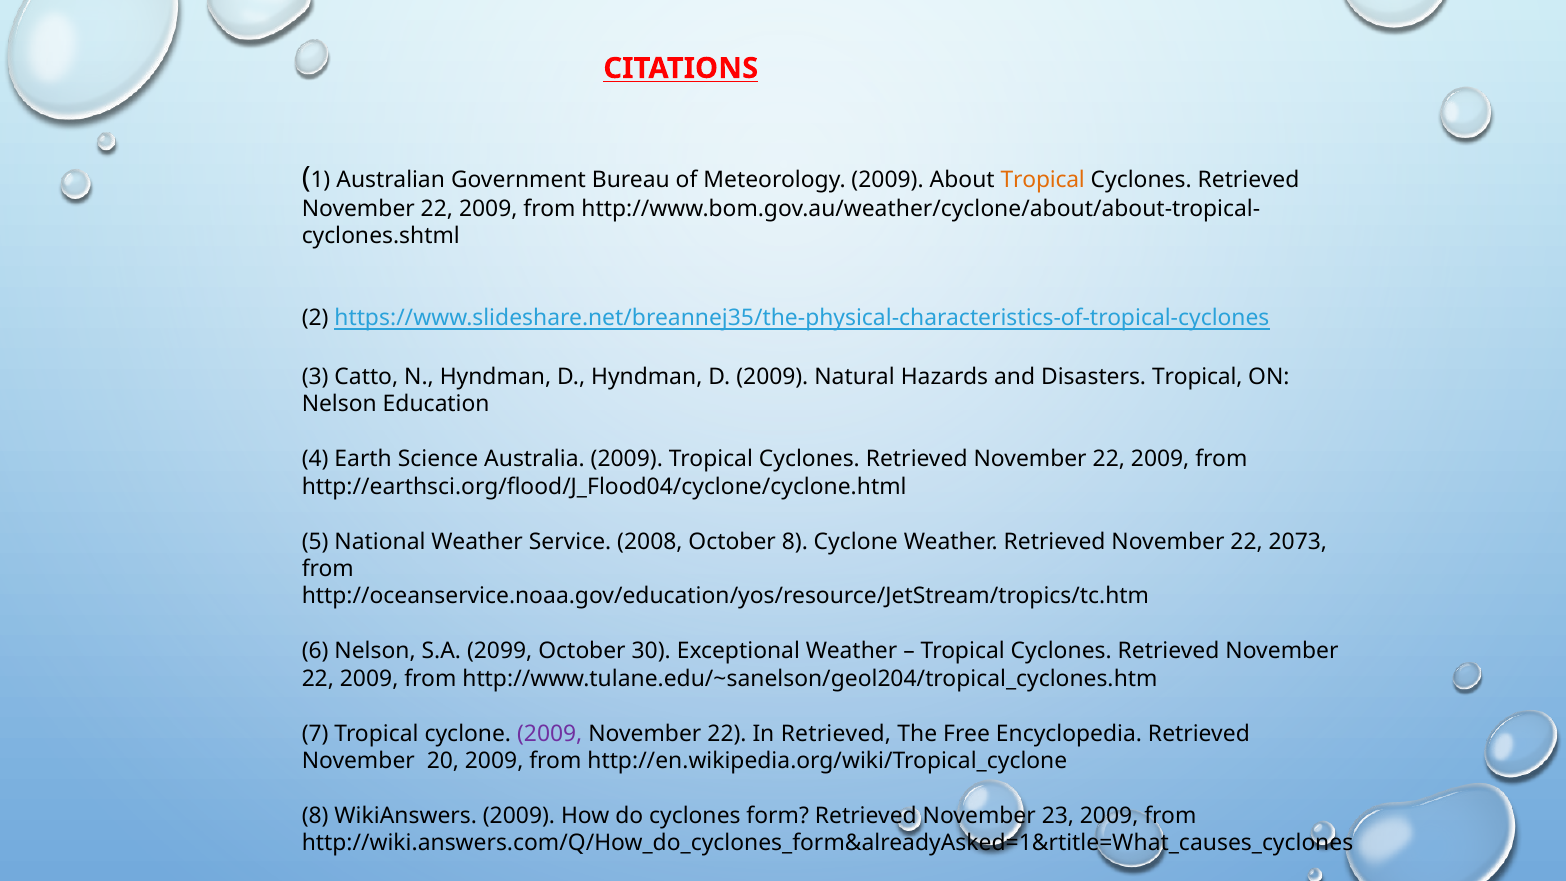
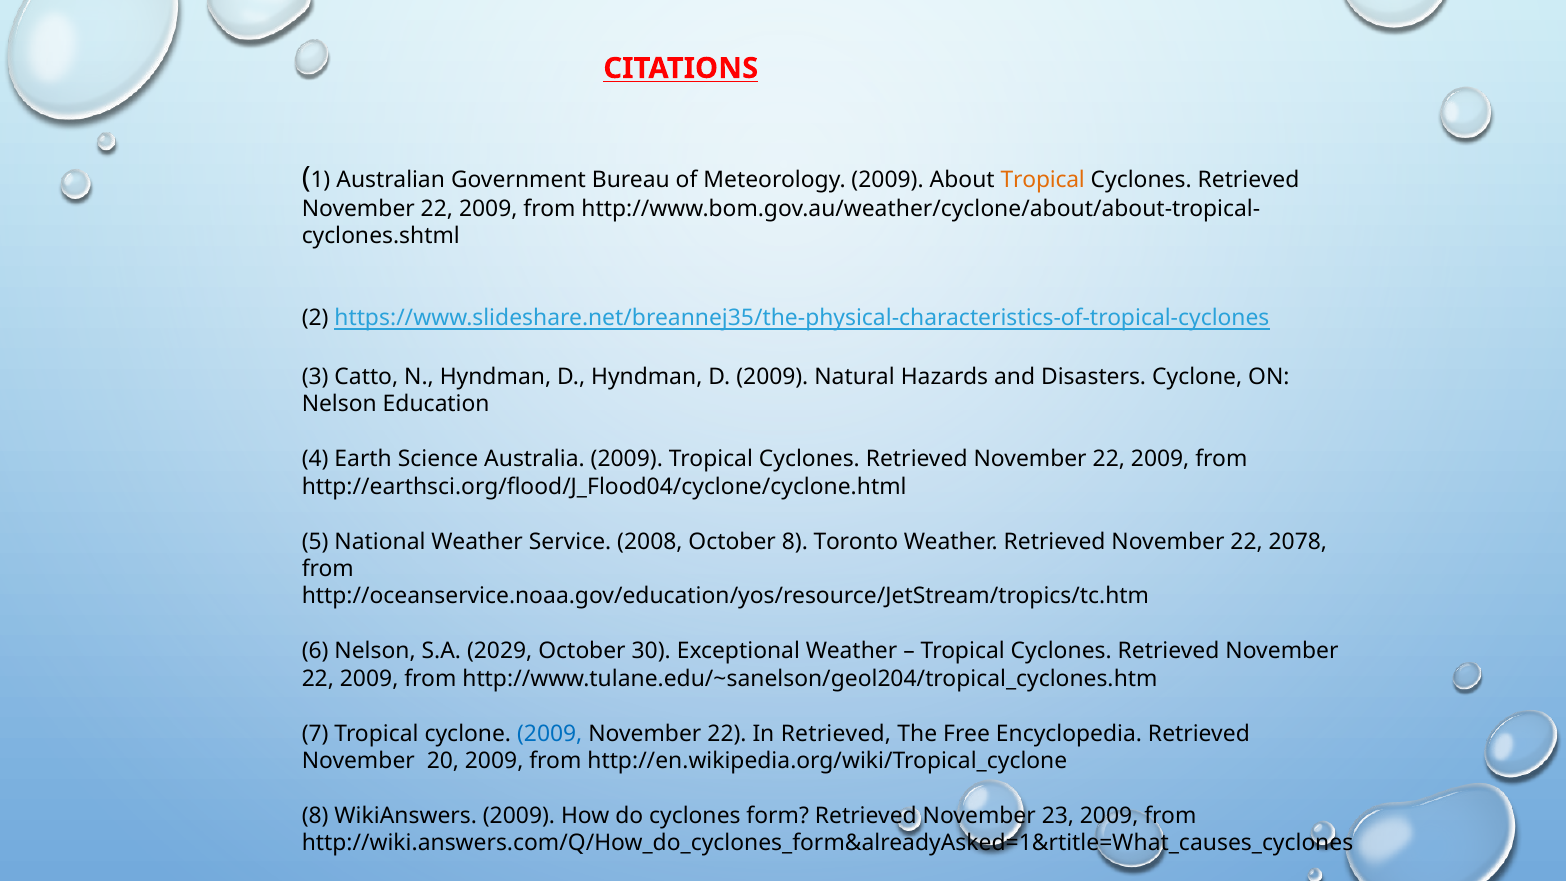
Disasters Tropical: Tropical -> Cyclone (1197, 377)
8 Cyclone: Cyclone -> Toronto (856, 541)
2073: 2073 -> 2078 (1298, 541)
2099: 2099 -> 2029 (500, 651)
2009 colour: purple -> blue (550, 733)
